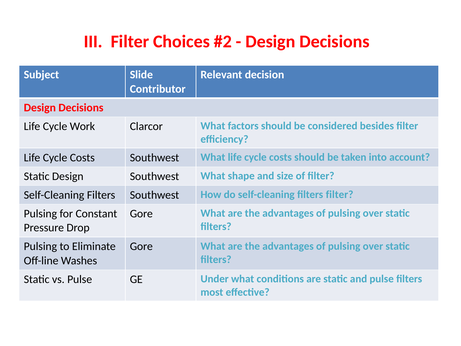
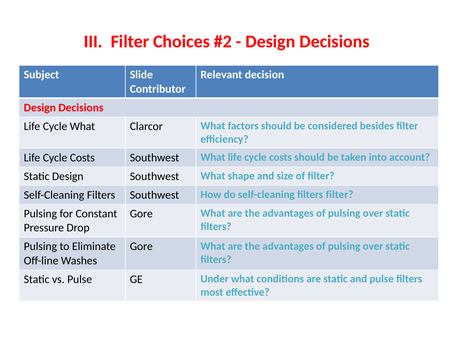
Cycle Work: Work -> What (82, 126)
